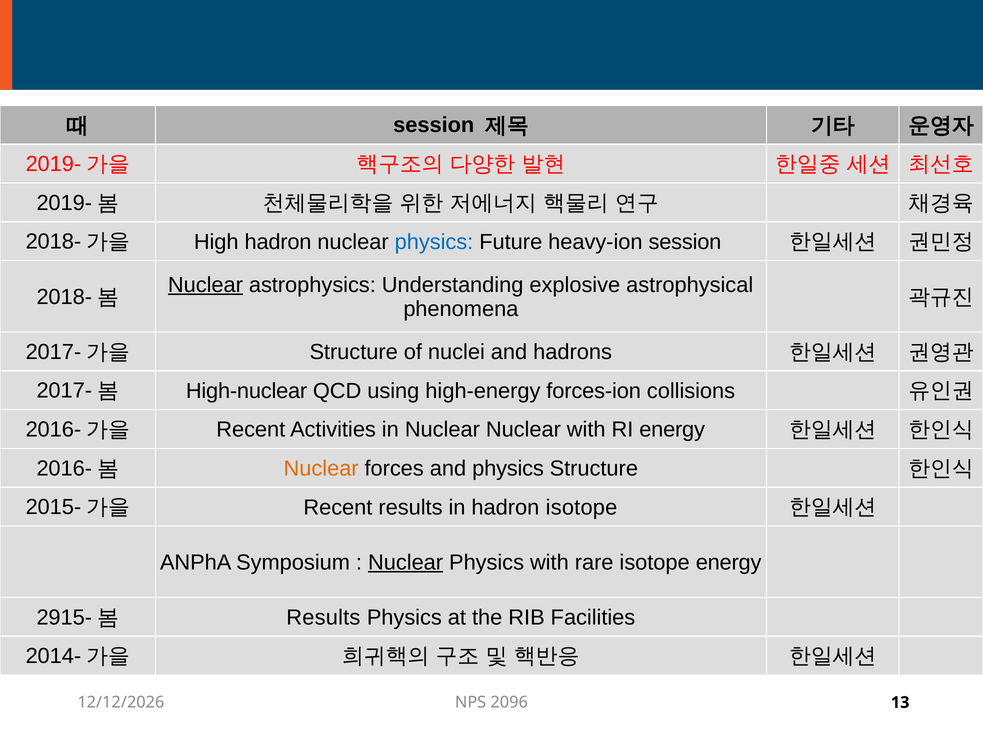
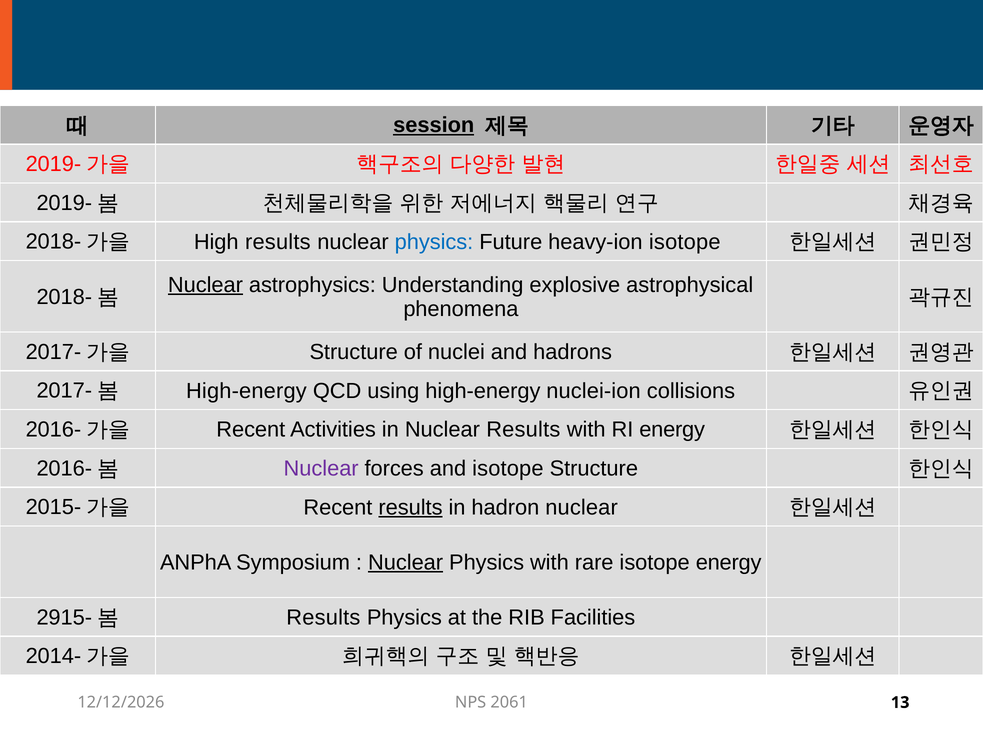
session underline: none -> present (434, 125)
High hadron: hadron -> results (278, 242)
heavy-ion session: session -> isotope (685, 242)
High-nuclear: High-nuclear -> High-energy (246, 391)
forces-ion: forces-ion -> nuclei-ion (594, 391)
Nuclear Nuclear: Nuclear -> Results (523, 430)
Nuclear colour: orange -> purple (321, 469)
and physics: physics -> isotope (508, 469)
results underline: none -> present (410, 508)
hadron isotope: isotope -> nuclear (582, 508)
2096: 2096 -> 2061 (509, 703)
